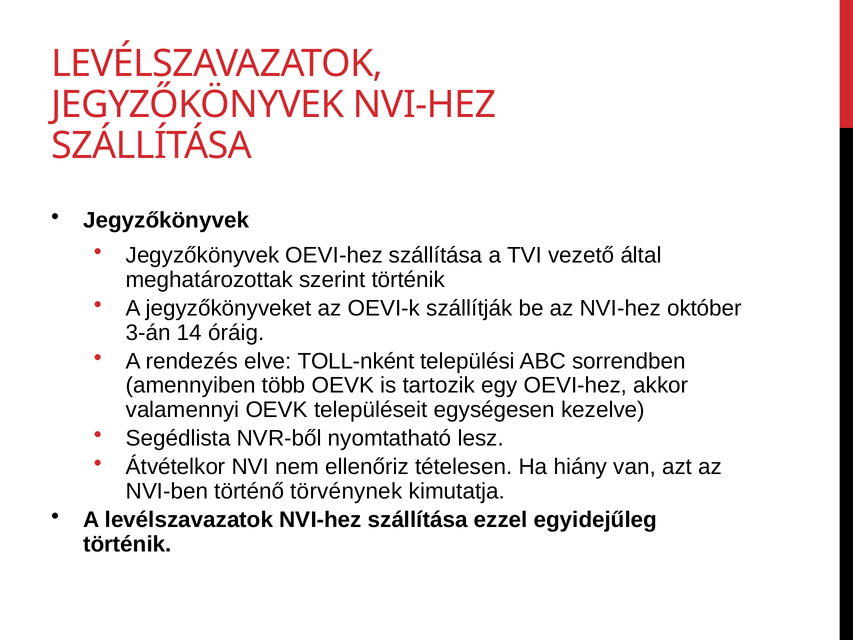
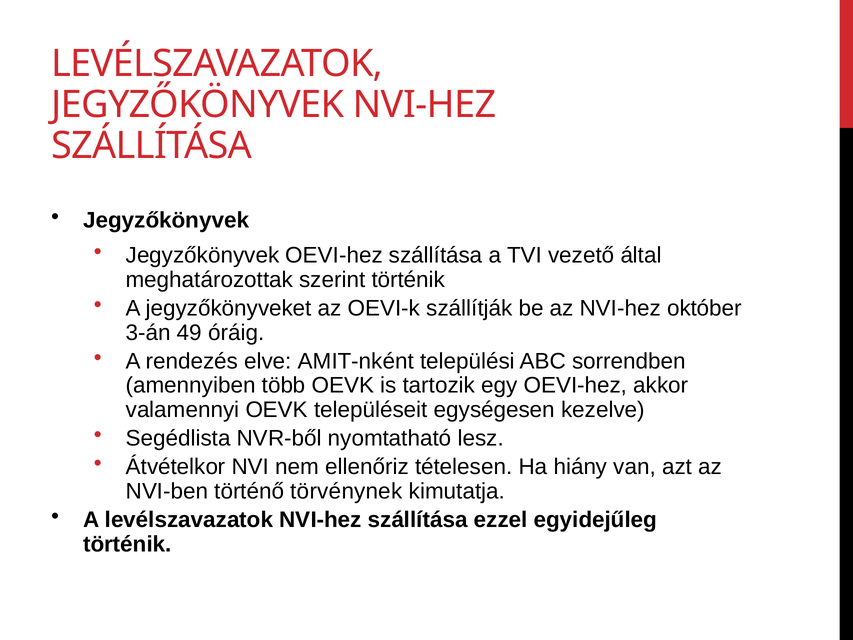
14: 14 -> 49 (189, 333)
TOLL-nként: TOLL-nként -> AMIT-nként (356, 361)
